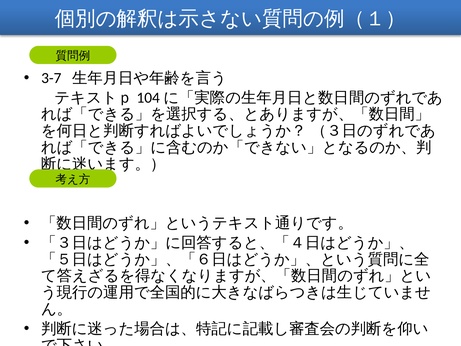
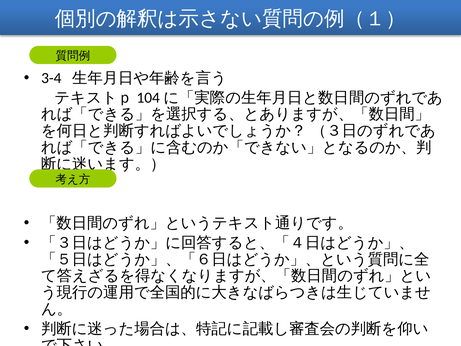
3-7: 3-7 -> 3-4 (51, 78)
